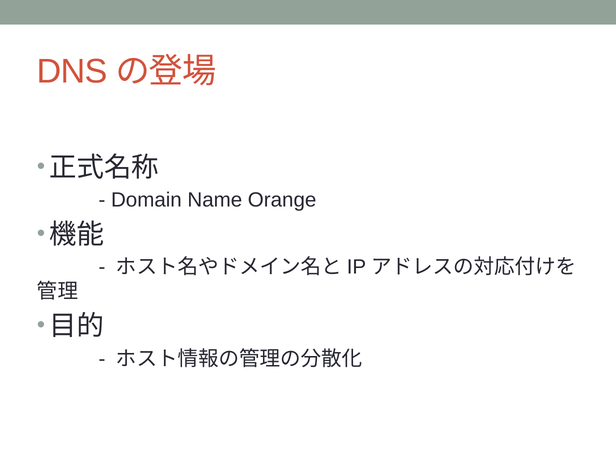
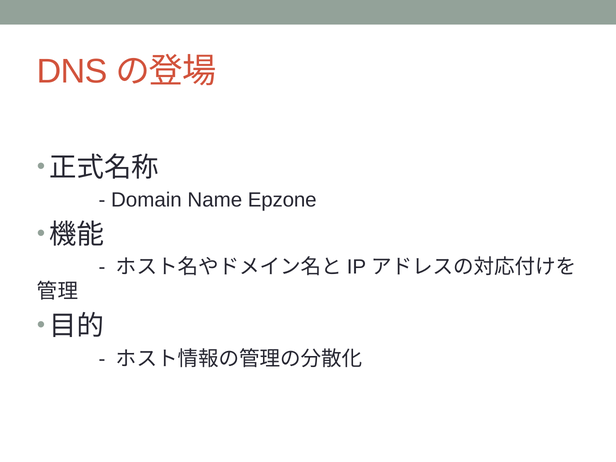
Orange: Orange -> Epzone (282, 200)
